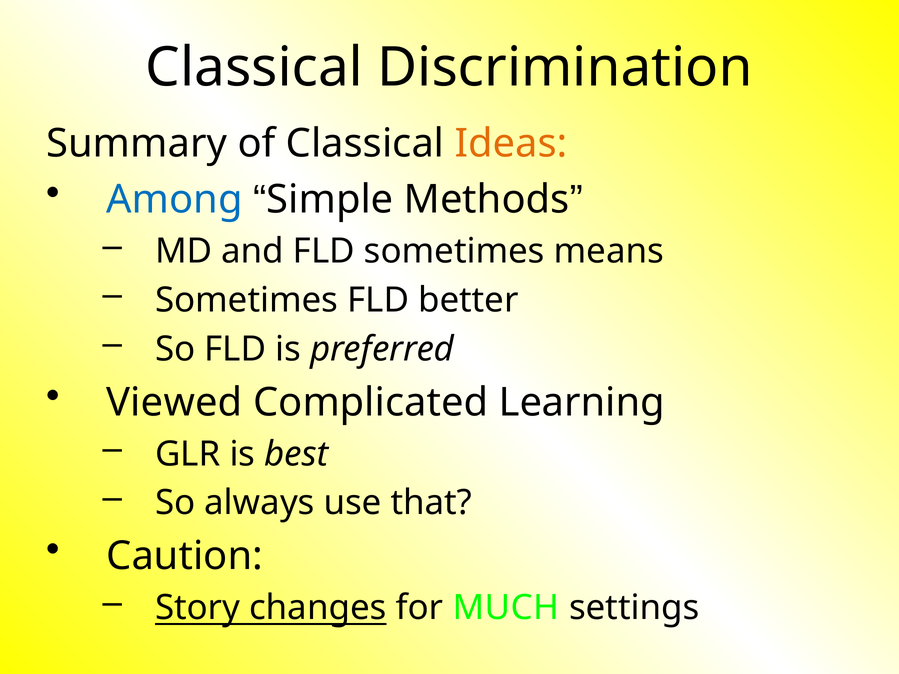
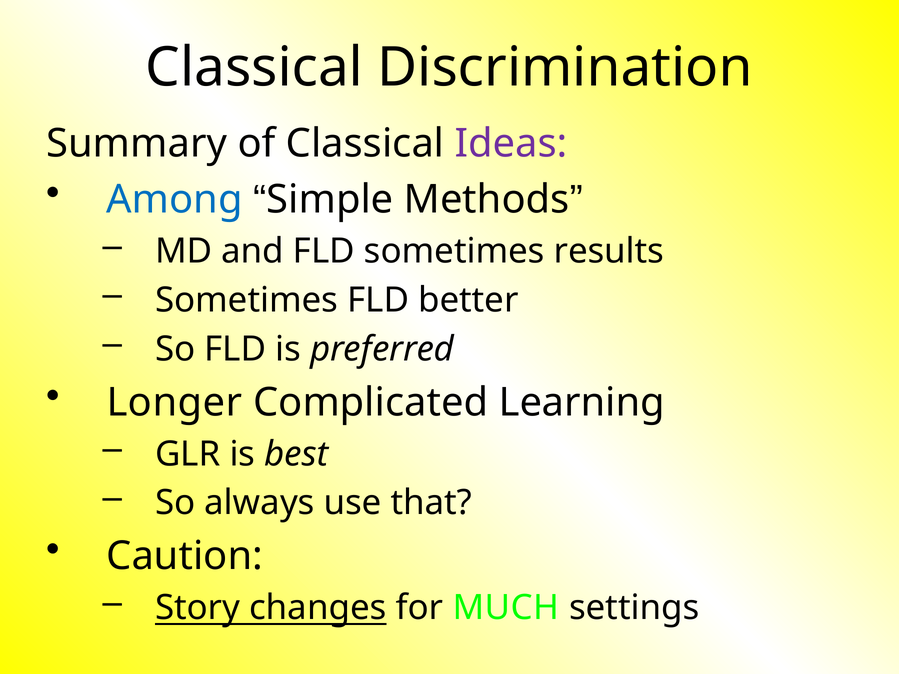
Ideas colour: orange -> purple (511, 144)
means: means -> results (609, 251)
Viewed: Viewed -> Longer (174, 403)
